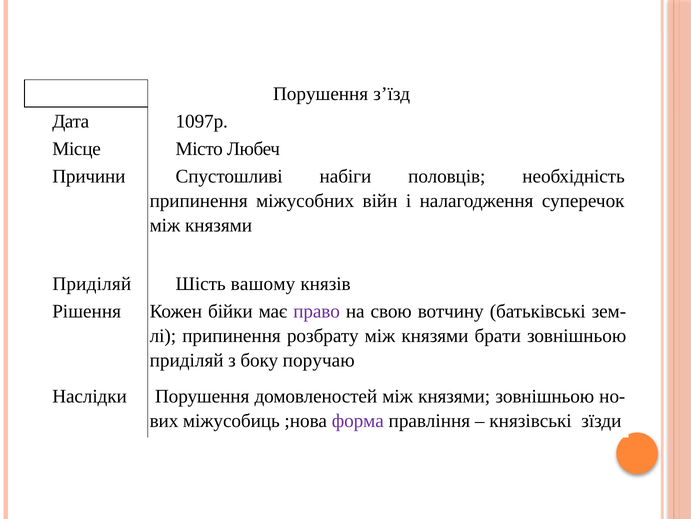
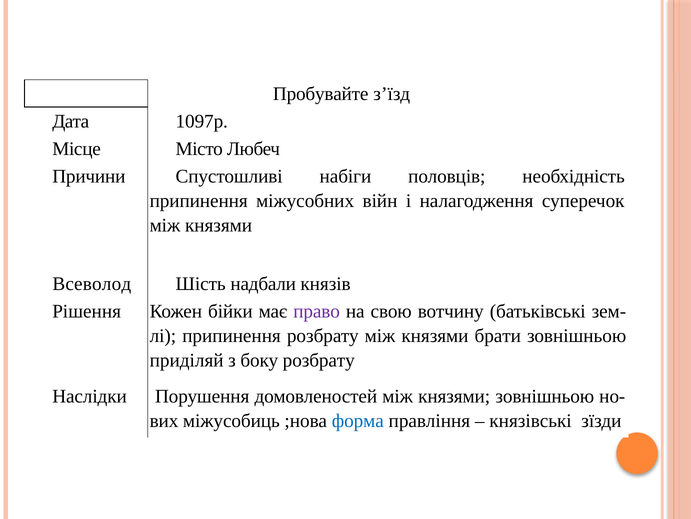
Порушення: Порушення -> Пробувайте (321, 94)
Приділяй: Приділяй -> Всеволод (92, 283)
вашому: вашому -> надбали (263, 283)
боку поручаю: поручаю -> розбрату (319, 360)
форма colour: purple -> blue (358, 420)
